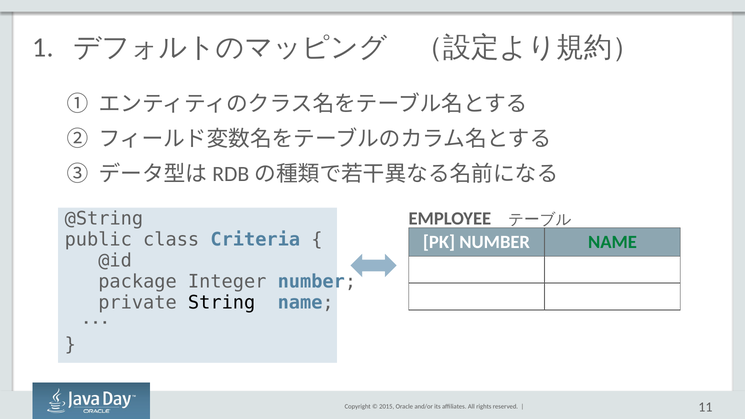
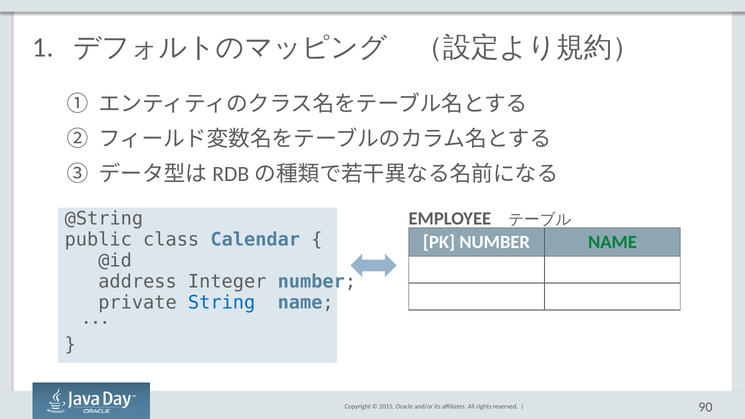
Criteria: Criteria -> Calendar (255, 240)
package: package -> address (138, 282)
String colour: black -> blue (222, 303)
11: 11 -> 90 (705, 407)
